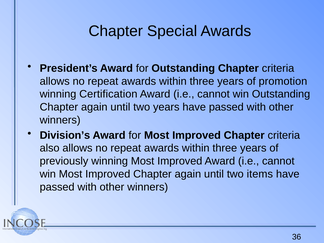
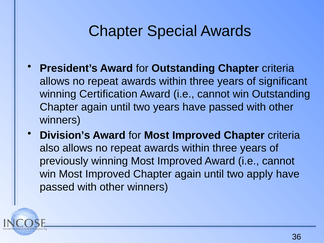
promotion: promotion -> significant (283, 81)
items: items -> apply (260, 174)
